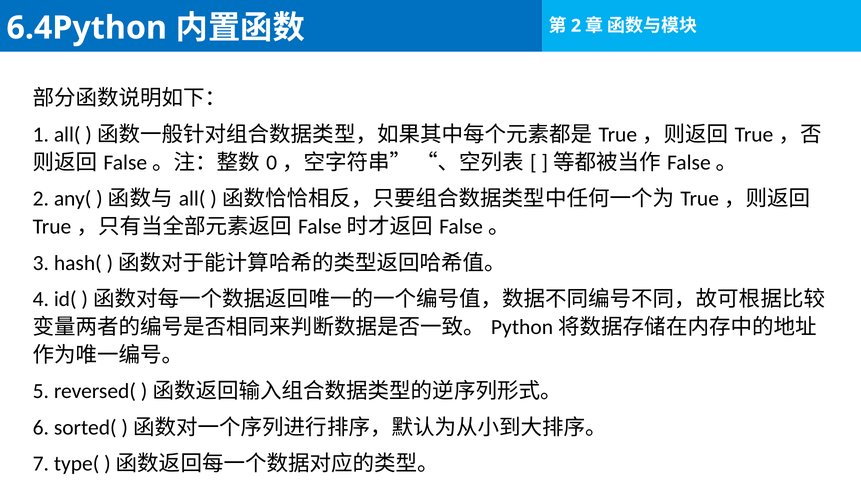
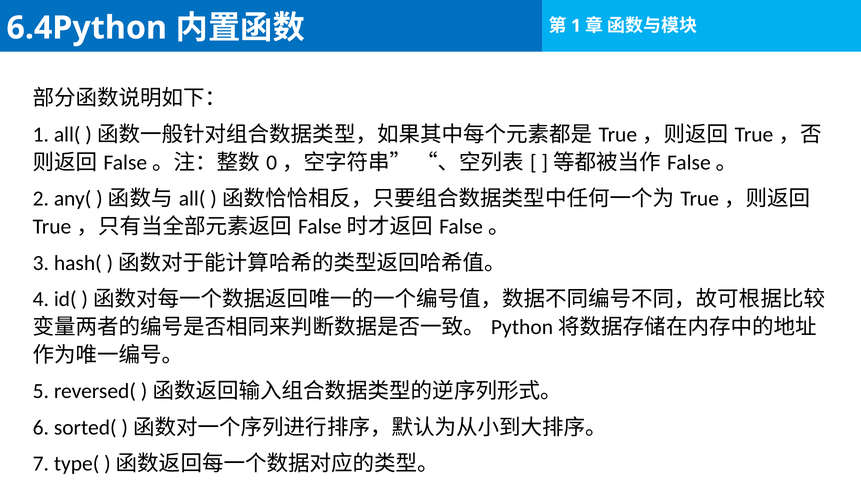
2: 2 -> 1 (576, 26)
